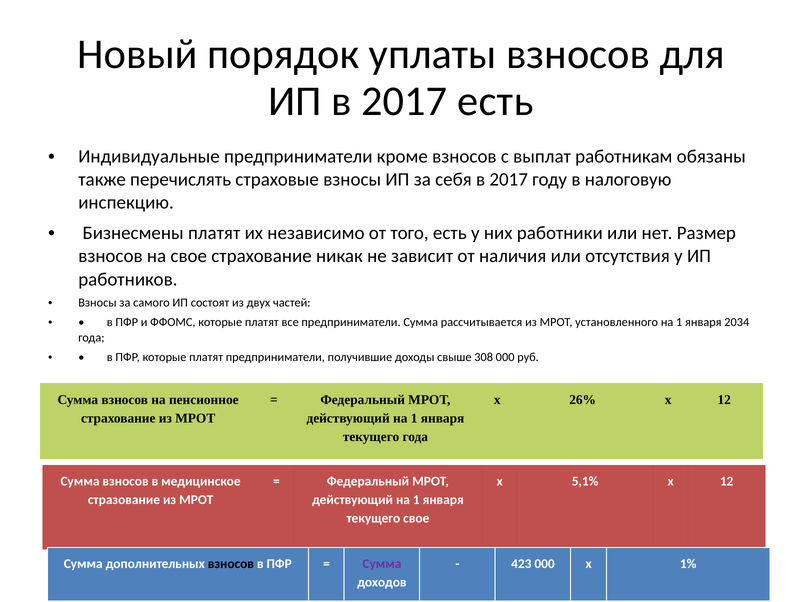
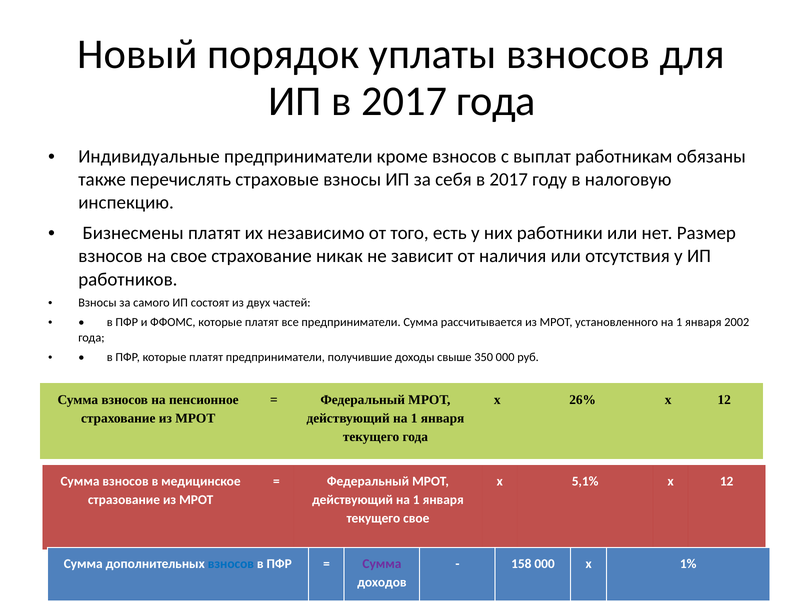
2017 есть: есть -> года (496, 101)
2034: 2034 -> 2002 (737, 323)
308: 308 -> 350 (484, 357)
взносов colour: black -> blue (231, 564)
423: 423 -> 158 (521, 564)
